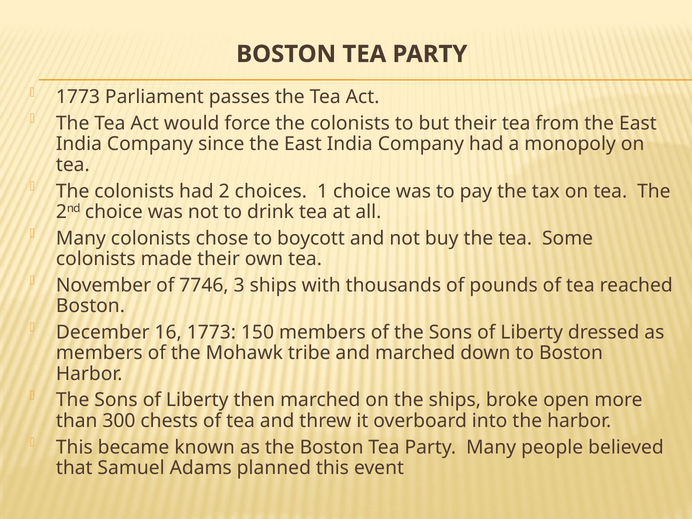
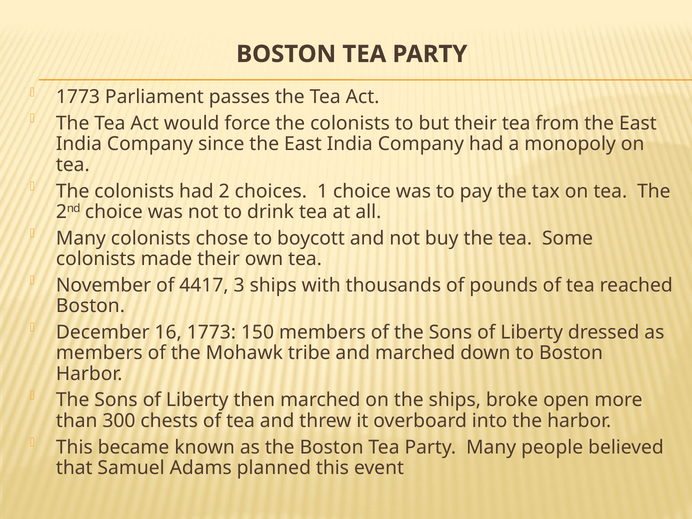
7746: 7746 -> 4417 (204, 285)
